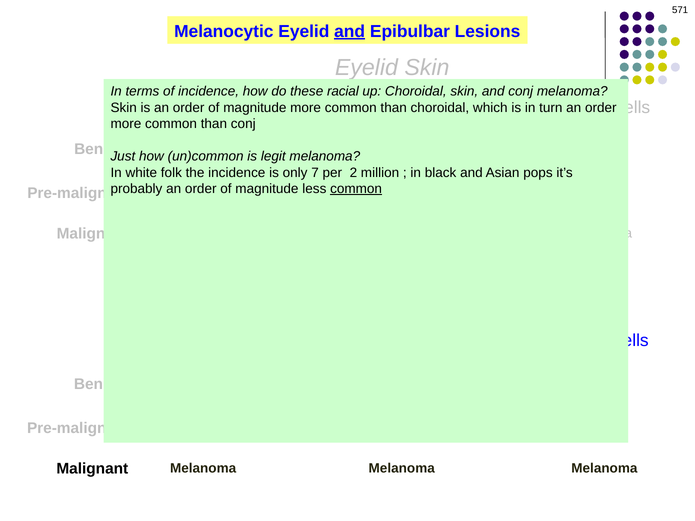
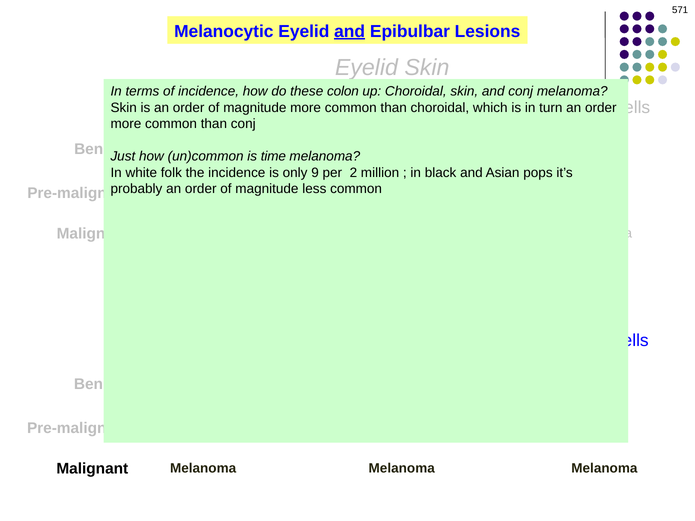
racial: racial -> colon (343, 92)
legit: legit -> time (273, 156)
7: 7 -> 9 (315, 173)
common underline: present -> none (356, 189)
